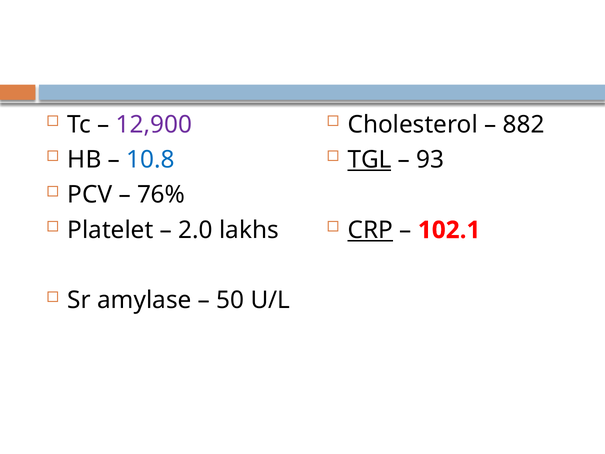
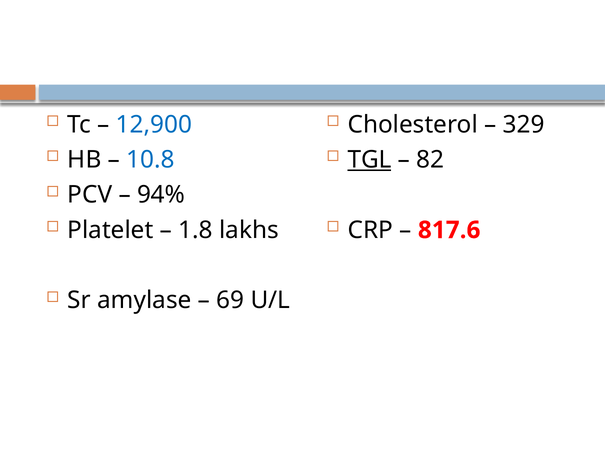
12,900 colour: purple -> blue (154, 124)
882: 882 -> 329 (524, 124)
93: 93 -> 82 (430, 160)
76%: 76% -> 94% (161, 195)
2.0: 2.0 -> 1.8 (196, 230)
CRP underline: present -> none (370, 230)
102.1: 102.1 -> 817.6 (449, 230)
50: 50 -> 69 (230, 300)
